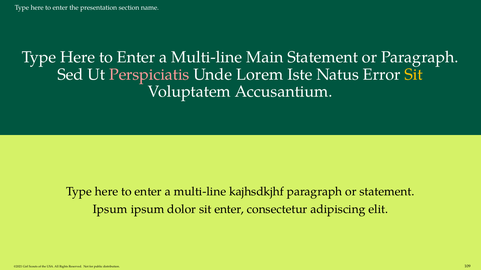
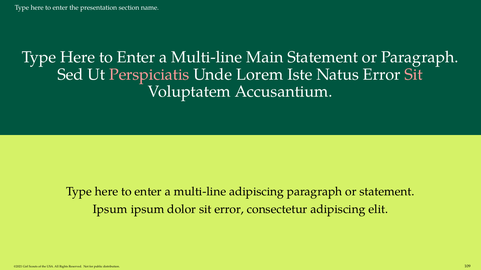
Sit colour: yellow -> pink (414, 75)
multi-line kajhsdkjhf: kajhsdkjhf -> adipiscing (256, 192)
sit enter: enter -> error (229, 210)
